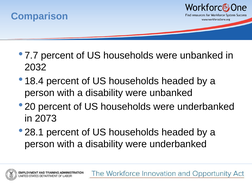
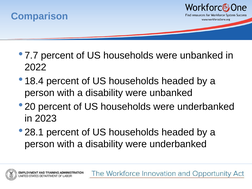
2032: 2032 -> 2022 (35, 67)
2073: 2073 -> 2023 (46, 118)
